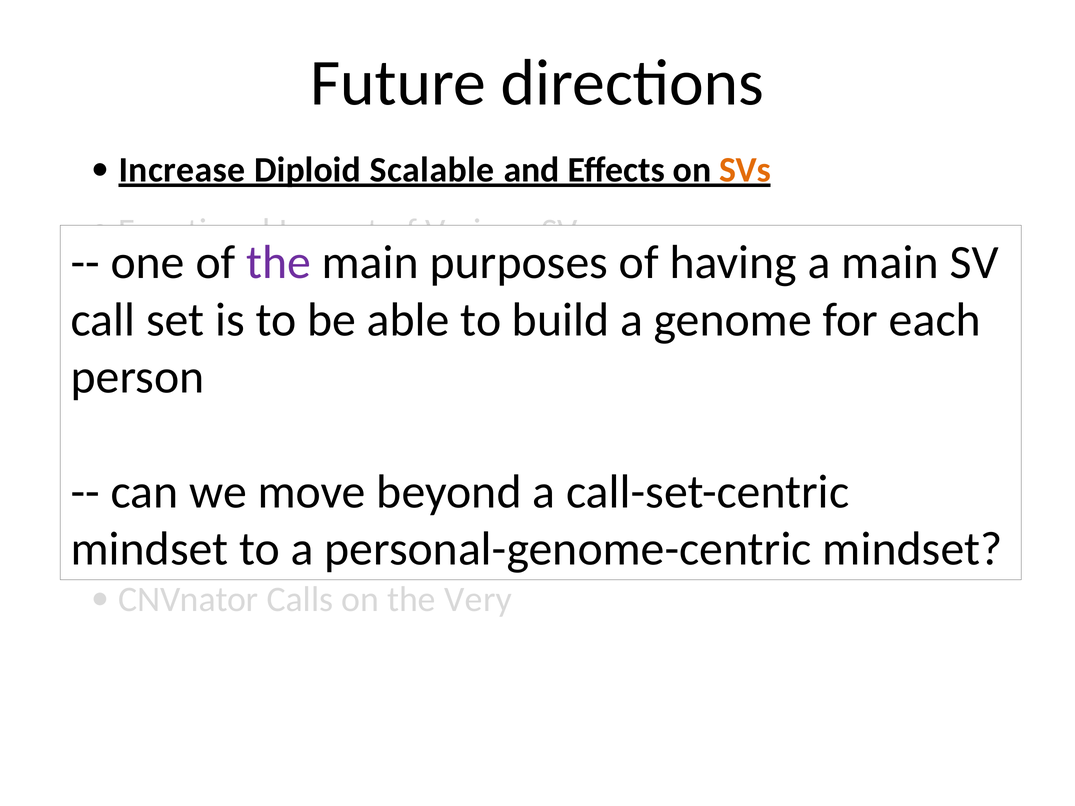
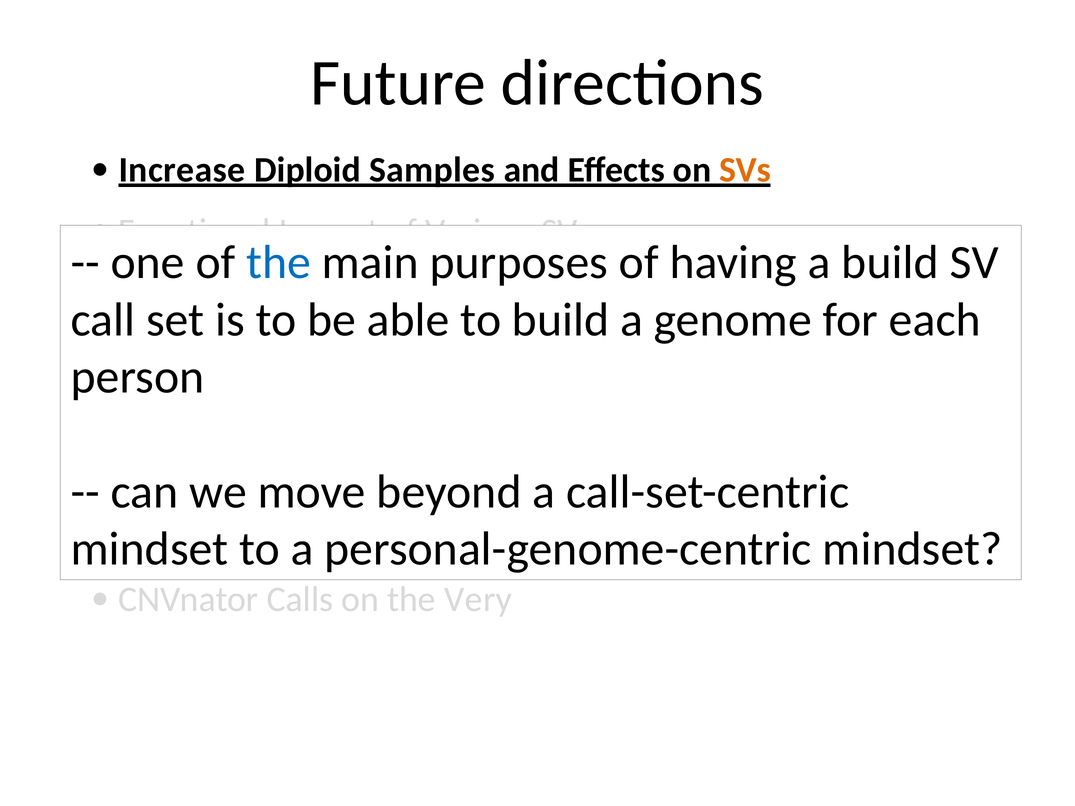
Scalable: Scalable -> Samples (432, 170)
the colour: purple -> blue (279, 263)
a main: main -> build (890, 263)
